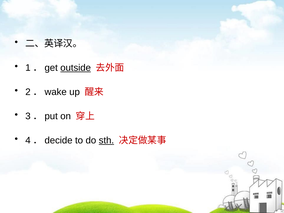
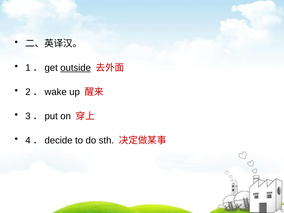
sth underline: present -> none (106, 140)
